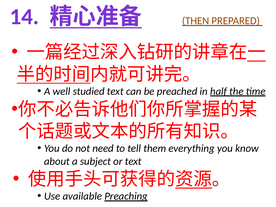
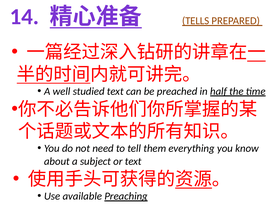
THEN: THEN -> TELLS (196, 21)
